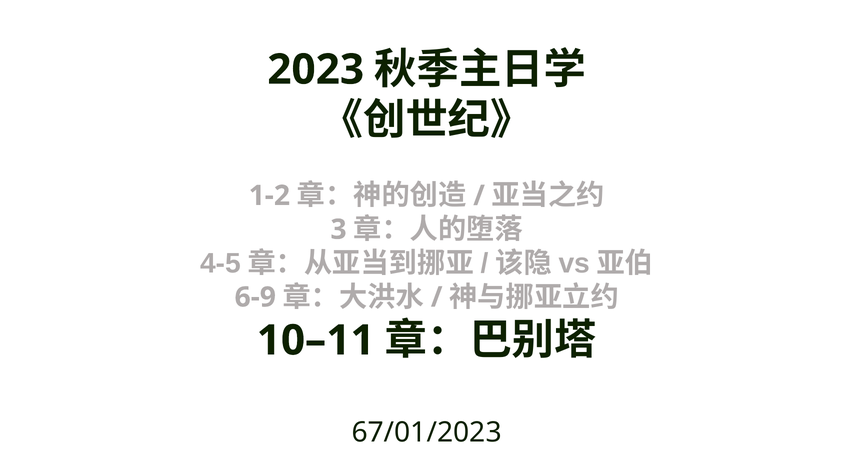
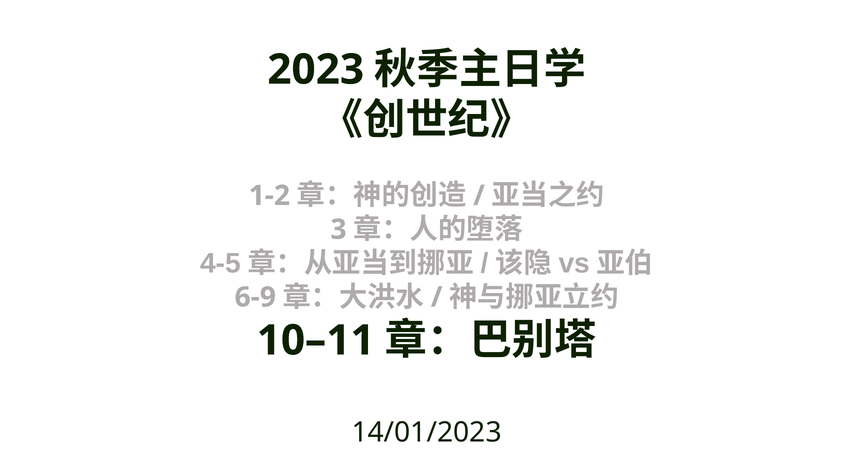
67/01/2023: 67/01/2023 -> 14/01/2023 (427, 433)
